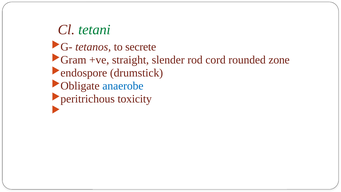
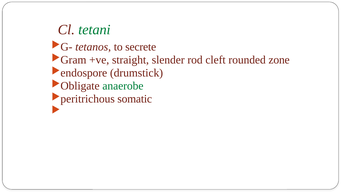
cord: cord -> cleft (216, 60)
anaerobe colour: blue -> green (123, 86)
toxicity: toxicity -> somatic (135, 99)
